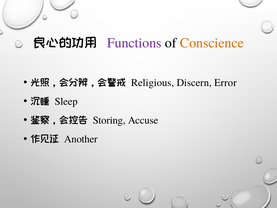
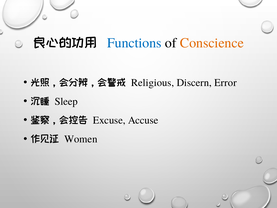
Functions colour: purple -> blue (134, 43)
Storing: Storing -> Excuse (109, 120)
Another: Another -> Women (81, 139)
